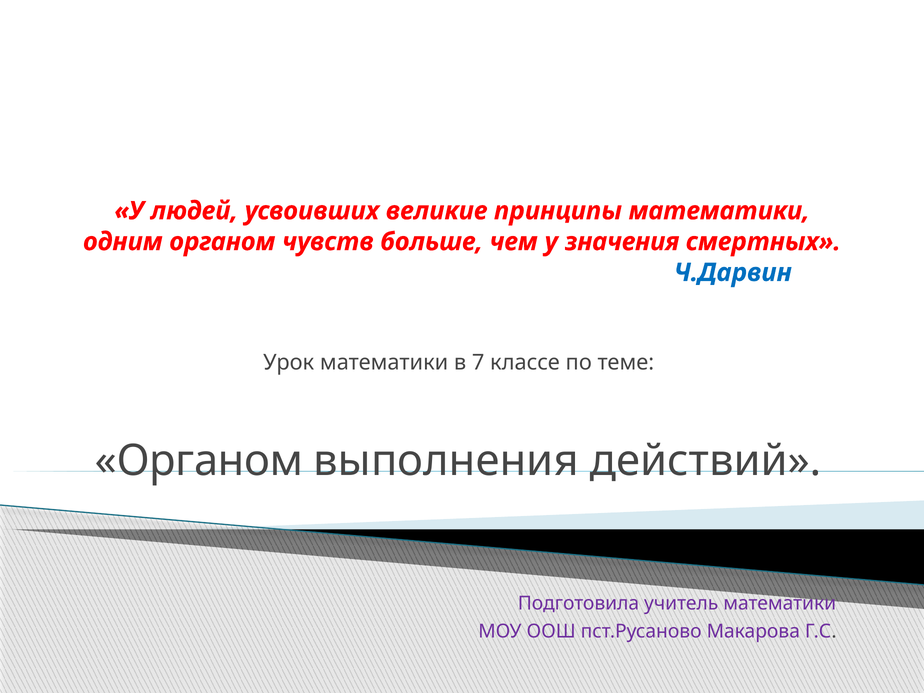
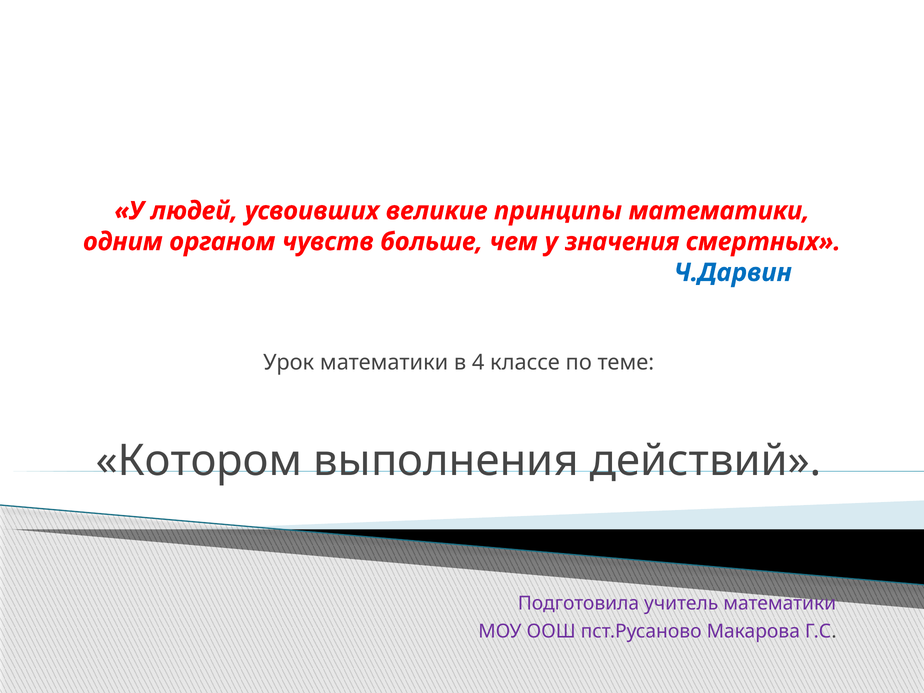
7: 7 -> 4 (478, 362)
Органом: Органом -> Котором (199, 461)
